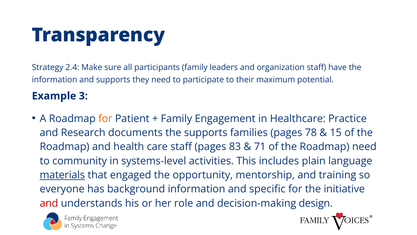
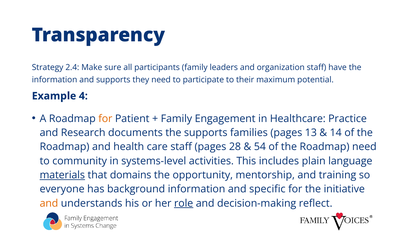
3: 3 -> 4 (83, 96)
78: 78 -> 13 (311, 133)
15: 15 -> 14 (336, 133)
83: 83 -> 28 (235, 147)
71: 71 -> 54 (260, 147)
engaged: engaged -> domains (131, 175)
and colour: red -> orange (49, 203)
role underline: none -> present (184, 203)
design: design -> reflect (316, 203)
